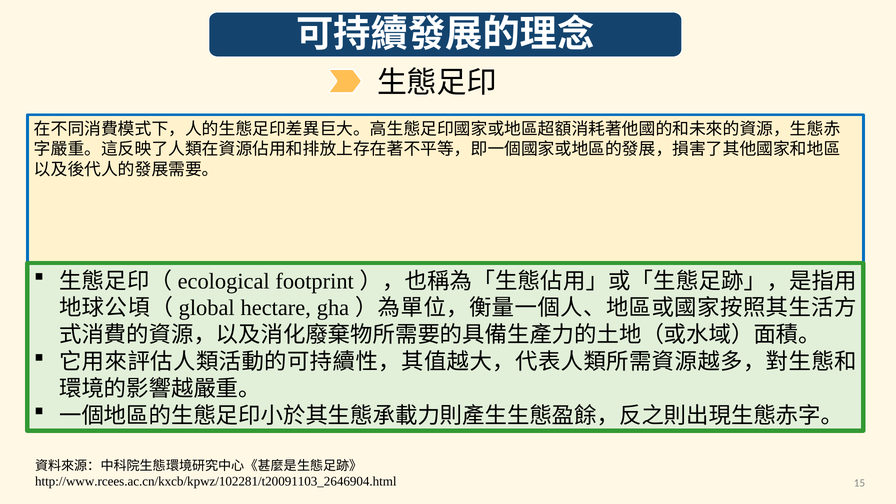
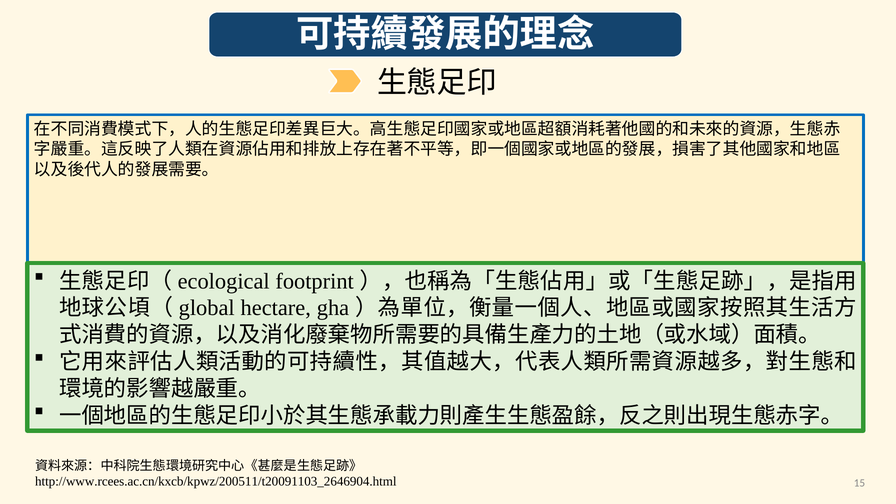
http://www.rcees.ac.cn/kxcb/kpwz/102281/t20091103_2646904.html: http://www.rcees.ac.cn/kxcb/kpwz/102281/t20091103_2646904.html -> http://www.rcees.ac.cn/kxcb/kpwz/200511/t20091103_2646904.html (216, 482)
